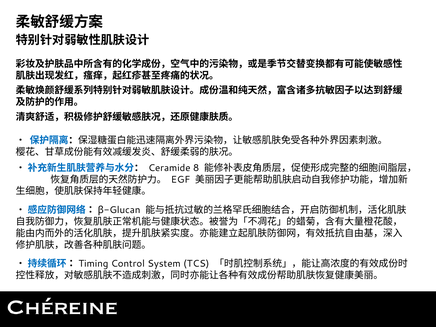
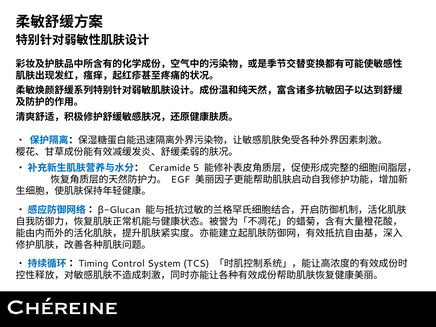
8: 8 -> 5 (196, 168)
